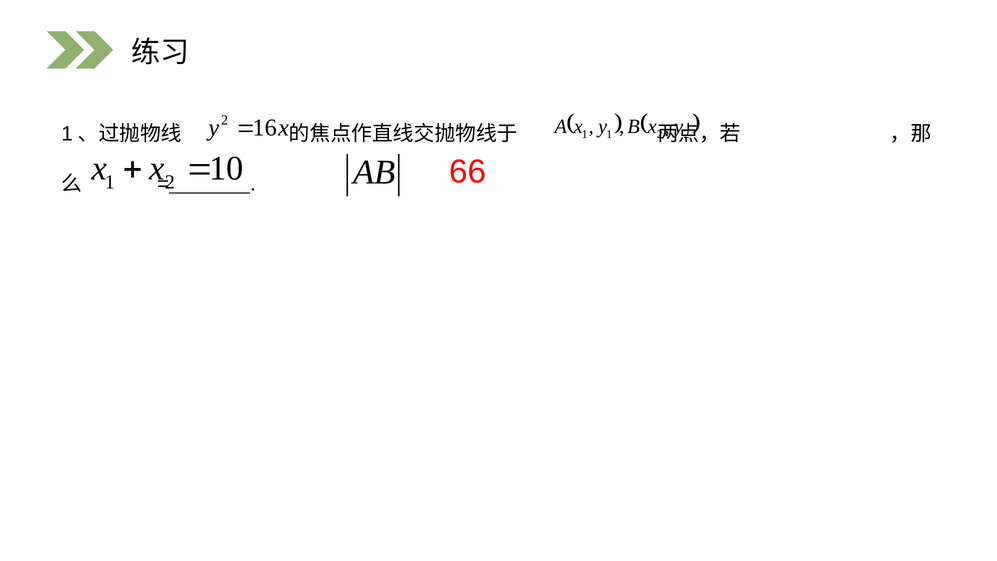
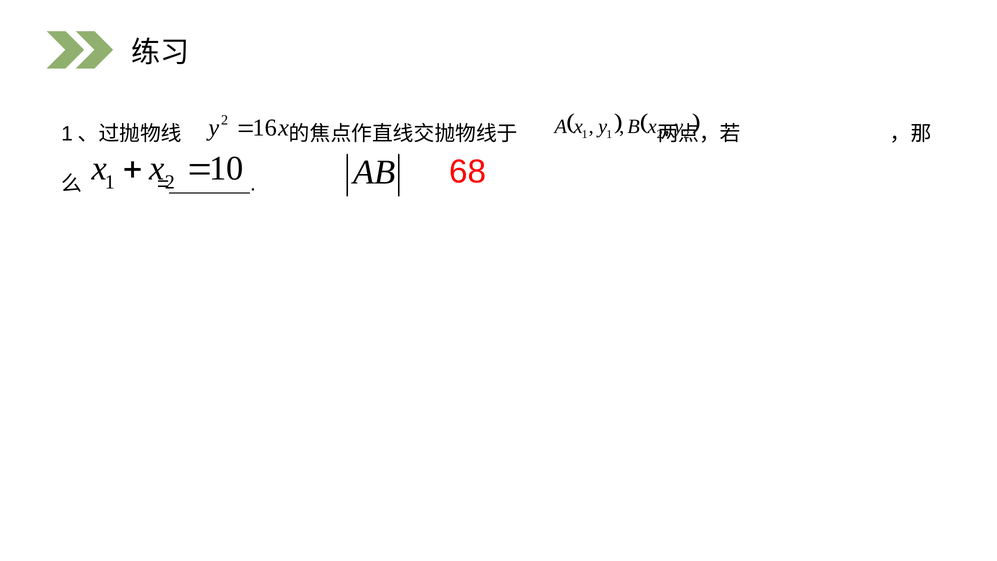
66: 66 -> 68 (468, 171)
